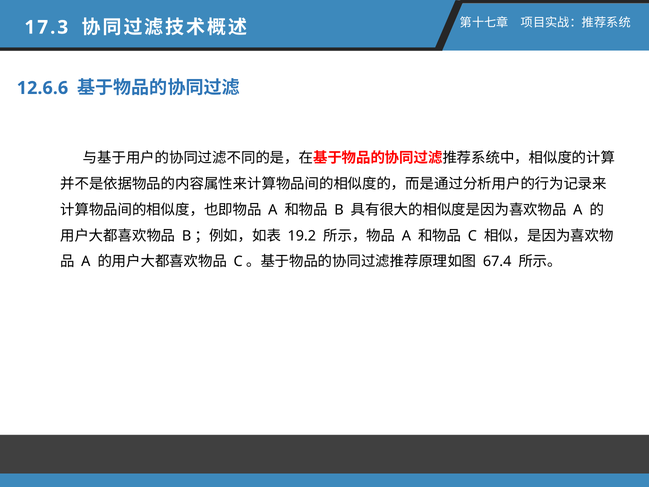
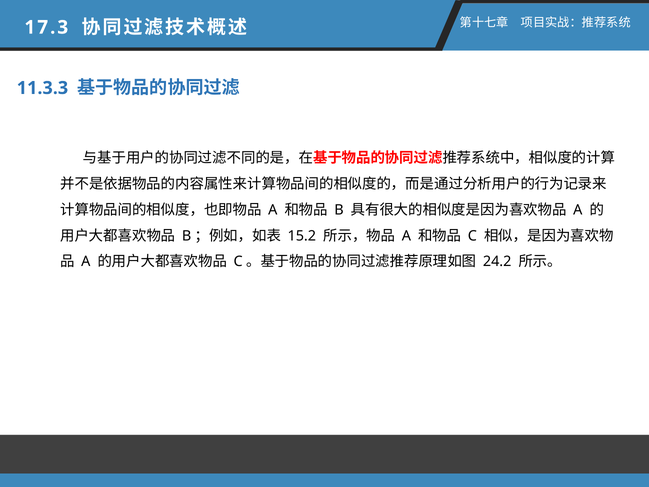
12.6.6: 12.6.6 -> 11.3.3 (42, 88)
19.2: 19.2 -> 15.2 (302, 236)
67.4: 67.4 -> 24.2 (497, 262)
